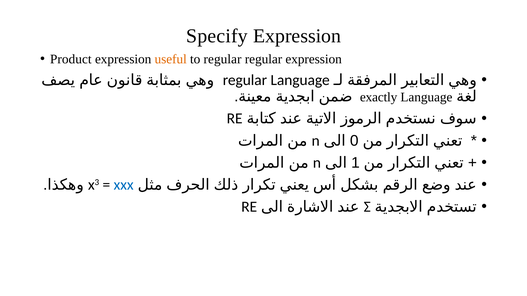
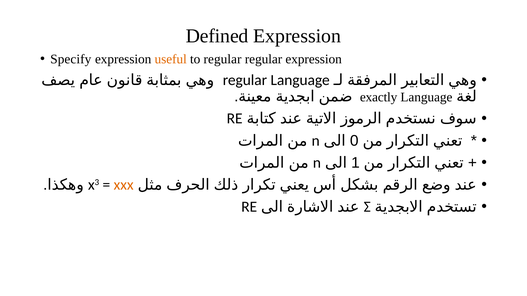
Specify: Specify -> Defined (217, 36)
Product: Product -> Specify (71, 59)
xxx colour: blue -> orange (124, 185)
